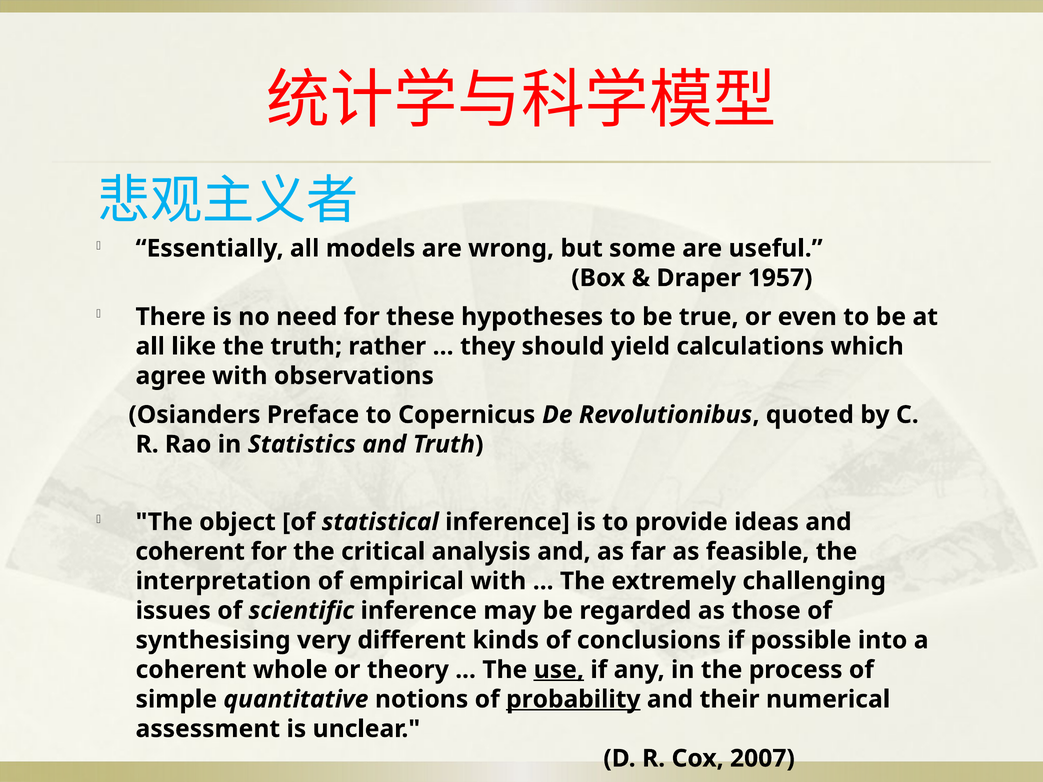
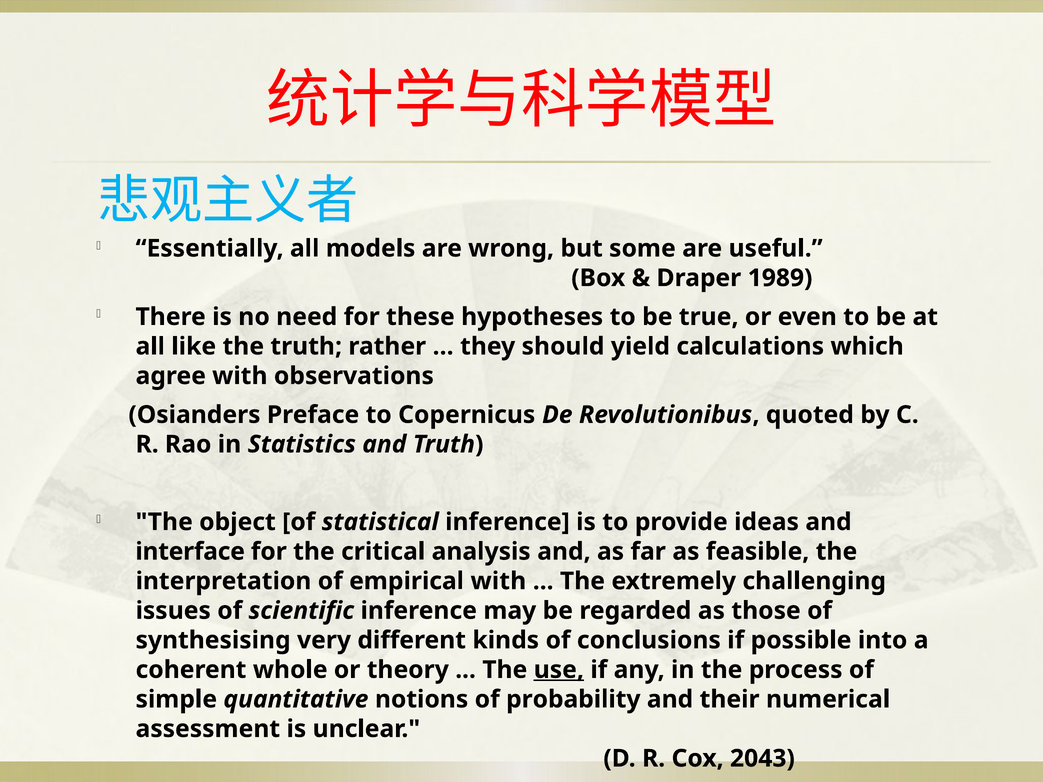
1957: 1957 -> 1989 (780, 278)
coherent: coherent -> interface (190, 552)
probability underline: present -> none (573, 700)
2007: 2007 -> 2043 (762, 759)
